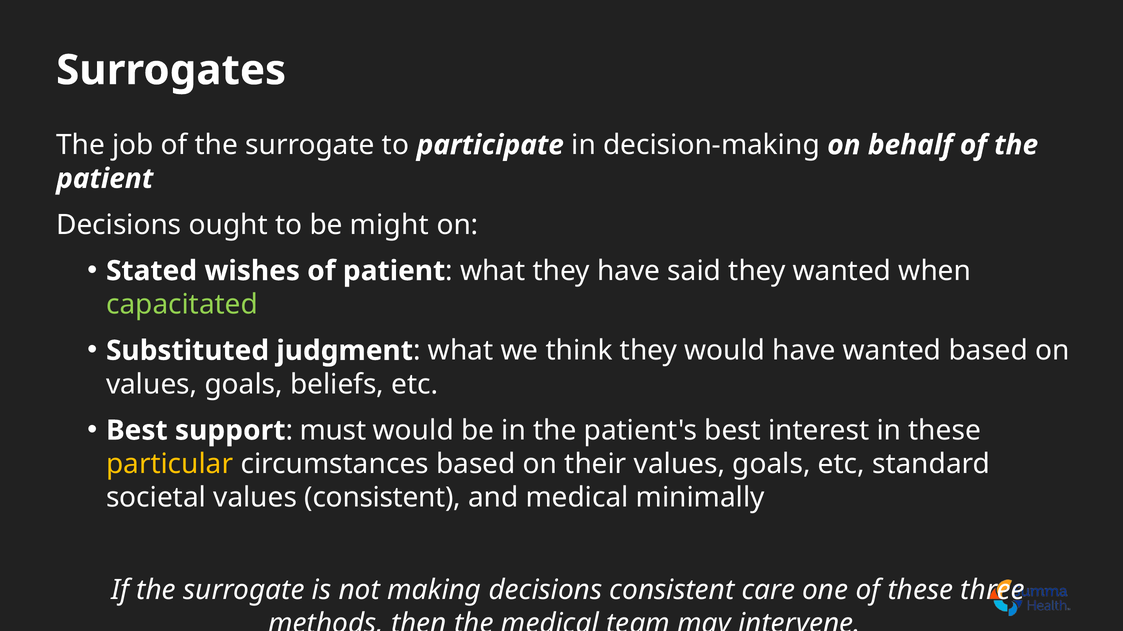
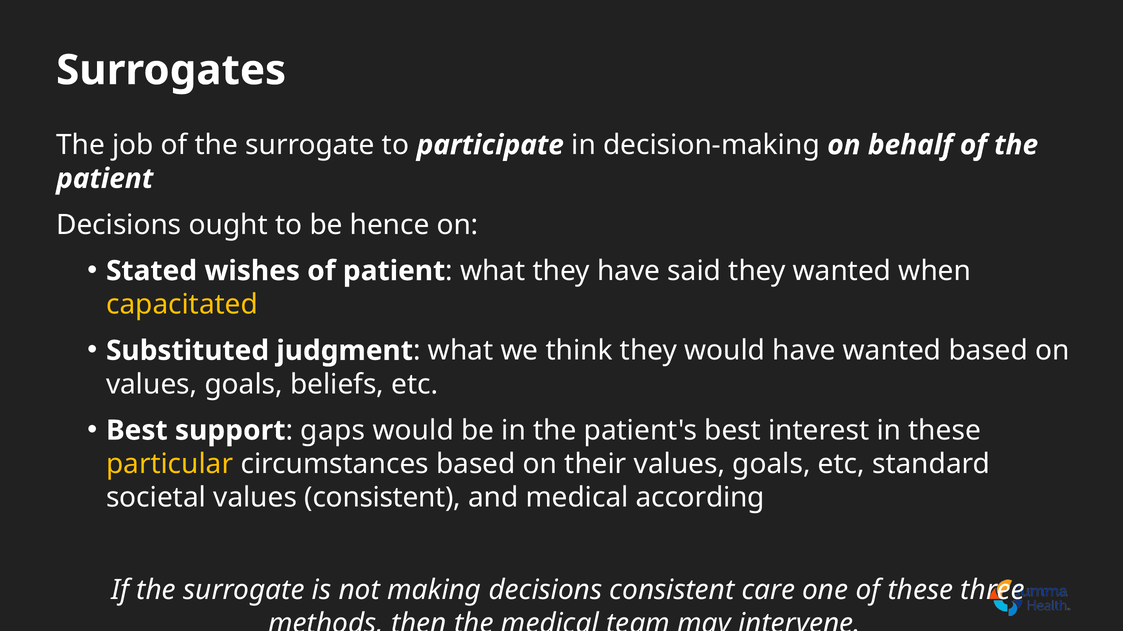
might: might -> hence (390, 225)
capacitated colour: light green -> yellow (182, 305)
must: must -> gaps (333, 431)
minimally: minimally -> according (700, 498)
